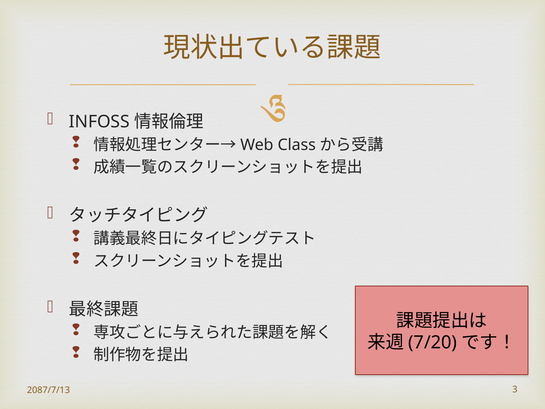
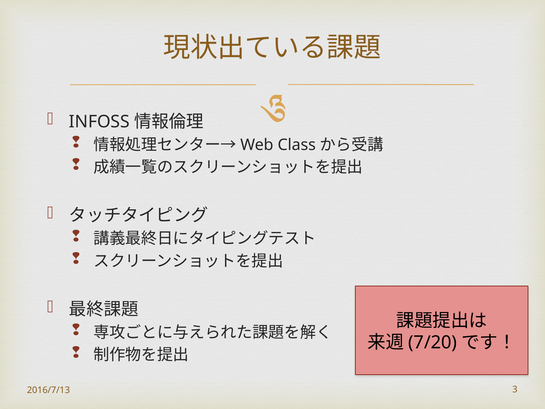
2087/7/13: 2087/7/13 -> 2016/7/13 (48, 390)
